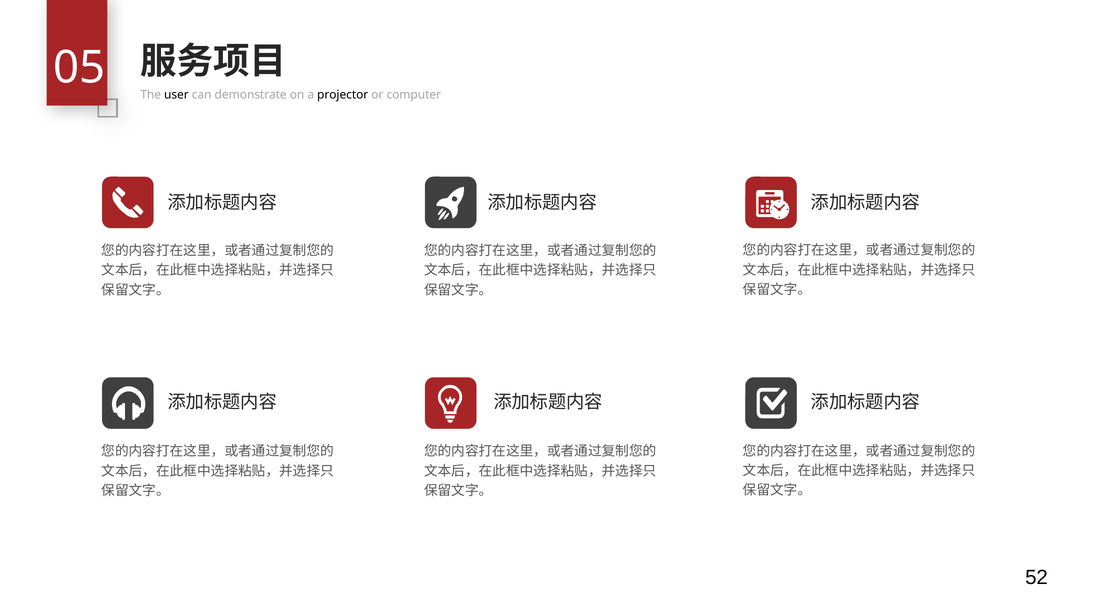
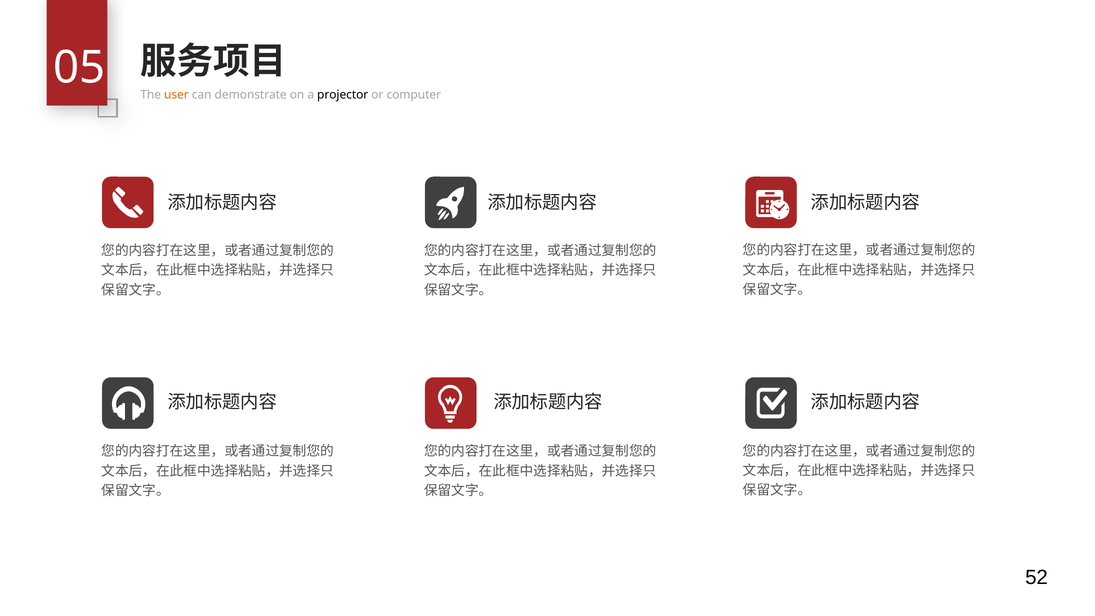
user colour: black -> orange (176, 95)
